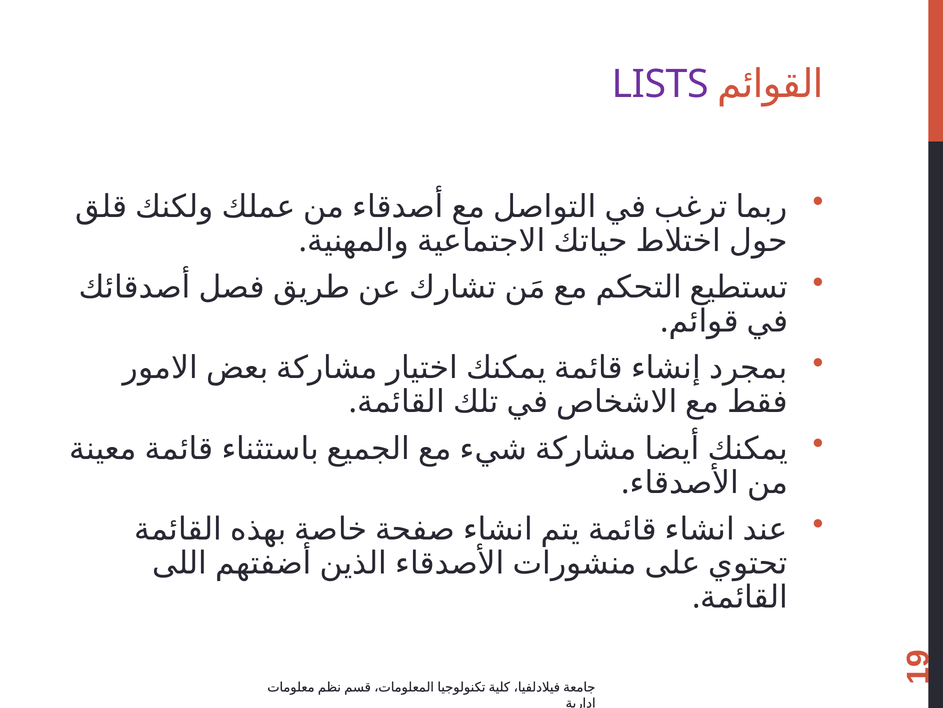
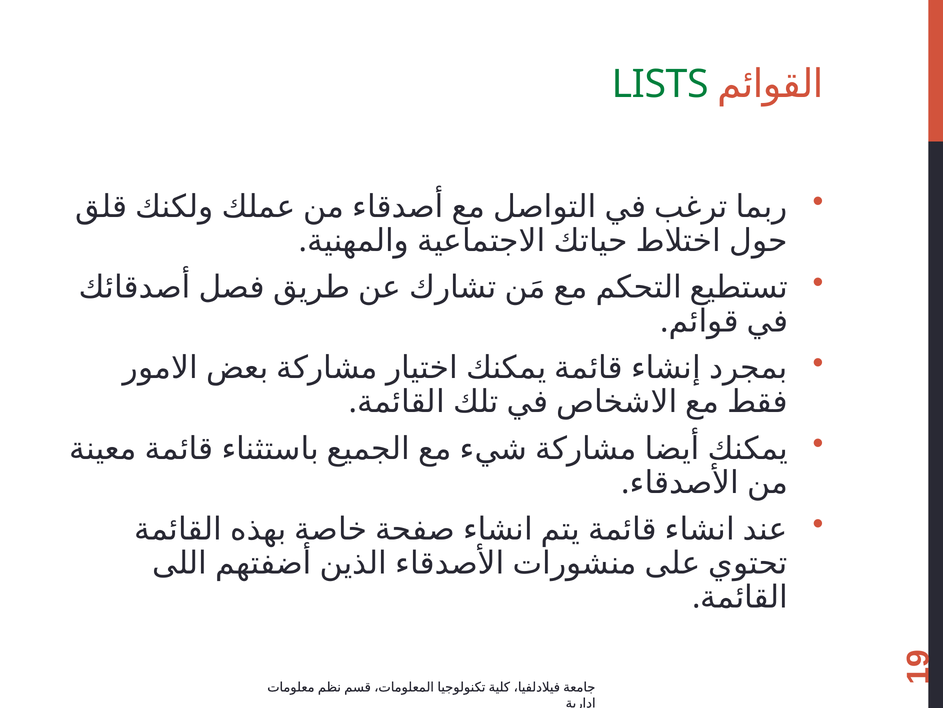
LISTS colour: purple -> green (660, 84)
